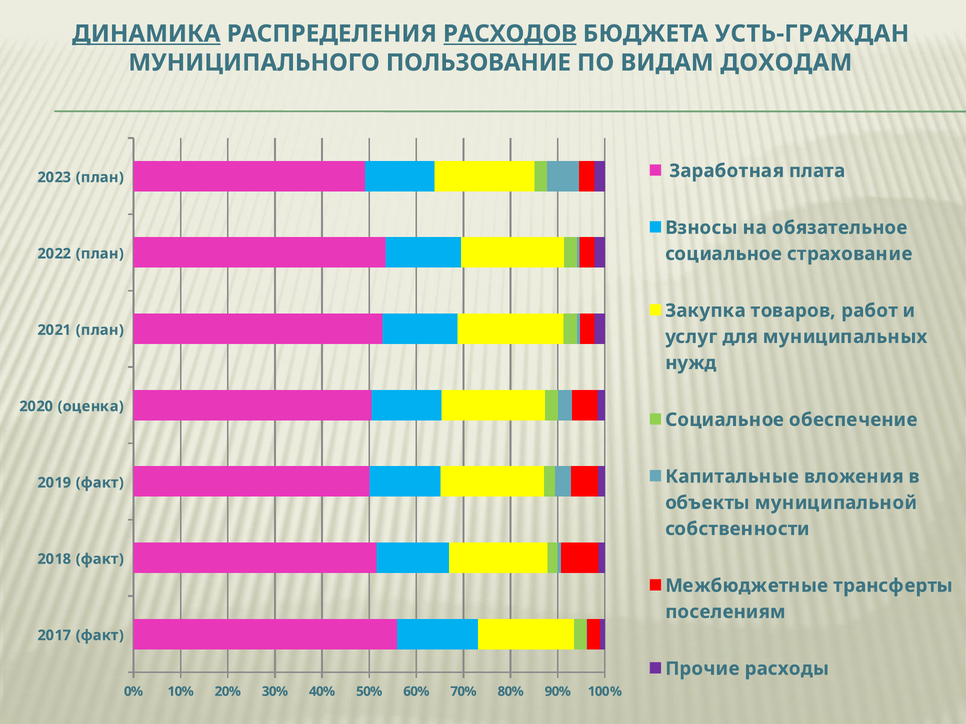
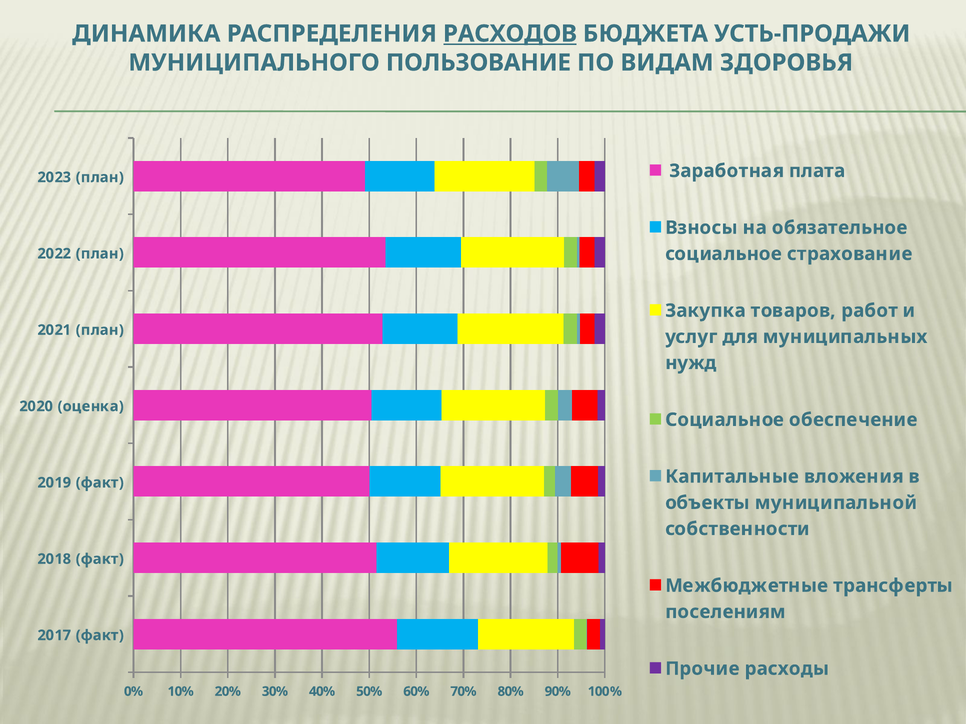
ДИНАМИКА underline: present -> none (146, 34)
УСТЬ-ГРАЖДАН: УСТЬ-ГРАЖДАН -> УСТЬ-ПРОДАЖИ (812, 34)
ДОХОДАМ: ДОХОДАМ -> ЗДОРОВЬЯ (787, 63)
